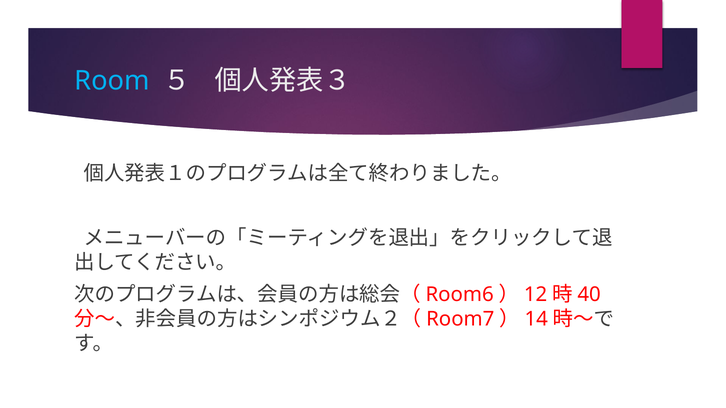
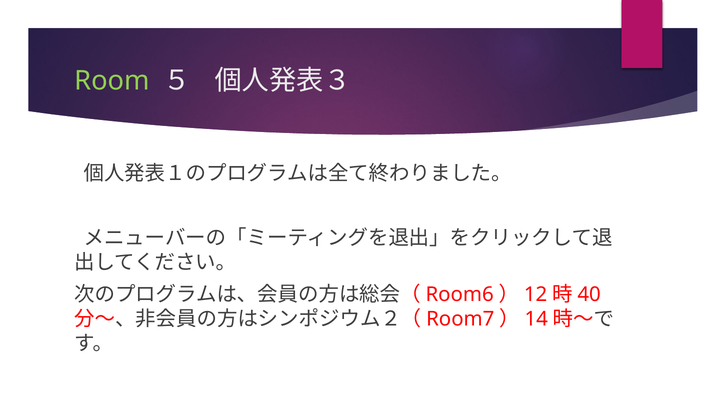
Room colour: light blue -> light green (112, 81)
